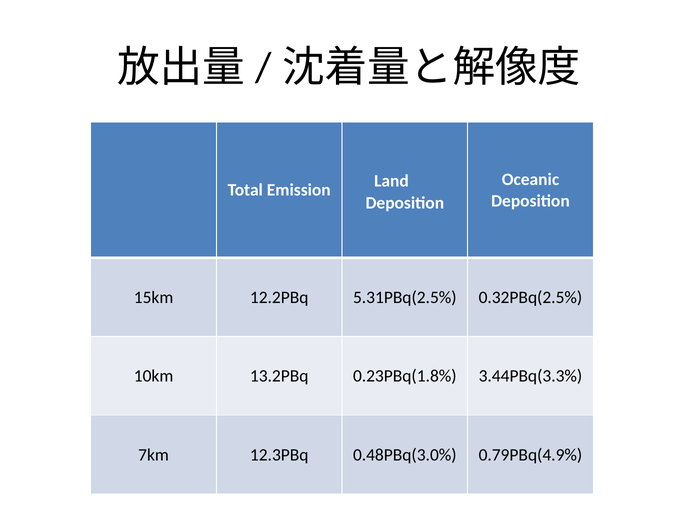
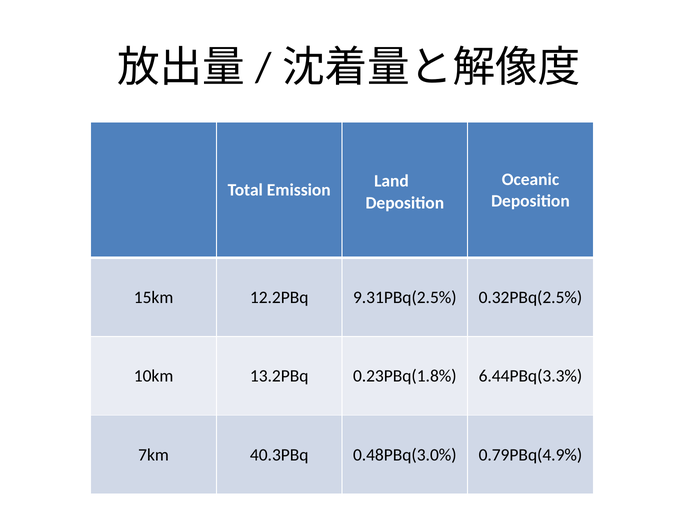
5.31PBq(2.5%: 5.31PBq(2.5% -> 9.31PBq(2.5% (405, 298)
3.44PBq(3.3%: 3.44PBq(3.3% -> 6.44PBq(3.3% (530, 376)
12.3PBq: 12.3PBq -> 40.3PBq (279, 455)
